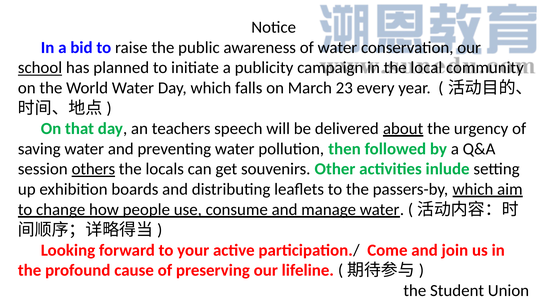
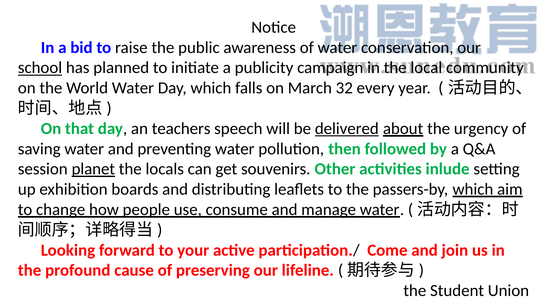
23: 23 -> 32 (344, 88)
delivered underline: none -> present (347, 129)
others: others -> planet (93, 169)
